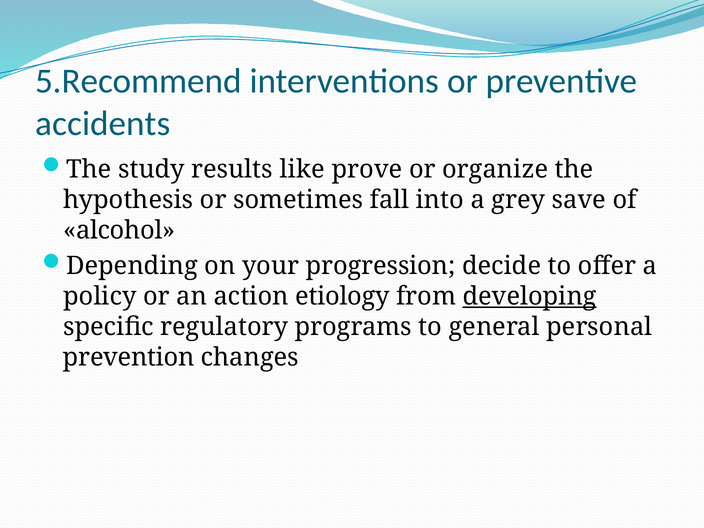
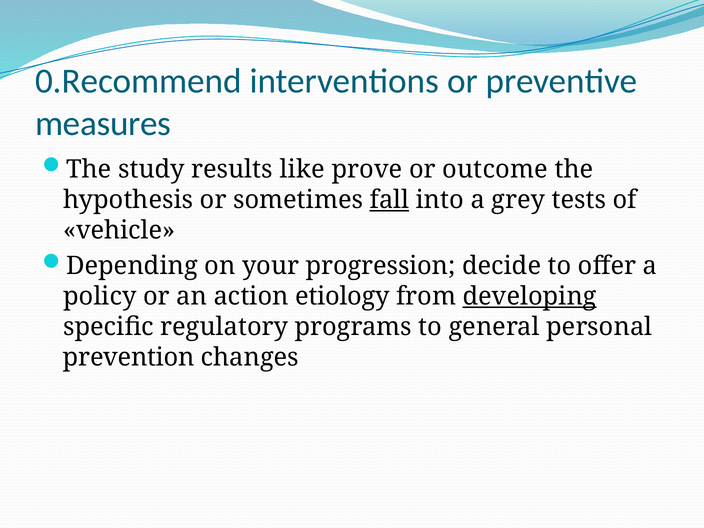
5.Recommend: 5.Recommend -> 0.Recommend (138, 81)
accidents: accidents -> measures (103, 124)
organize: organize -> outcome (495, 169)
fall underline: none -> present (389, 200)
save: save -> tests (579, 200)
alcohol: alcohol -> vehicle (119, 230)
